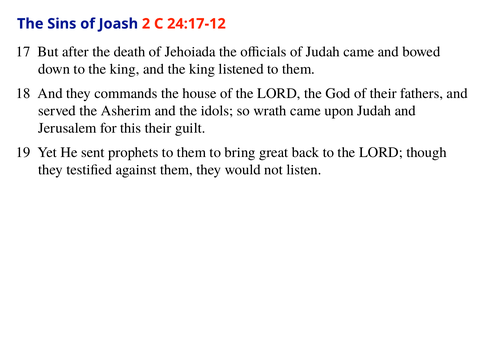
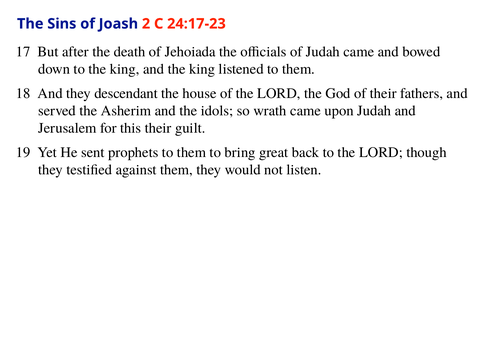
24:17-12: 24:17-12 -> 24:17-23 (196, 24)
commands: commands -> descendant (126, 93)
